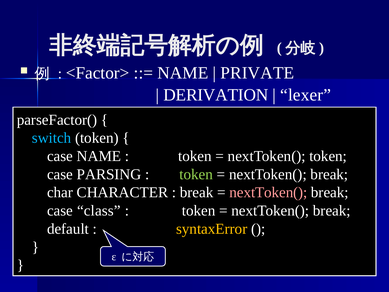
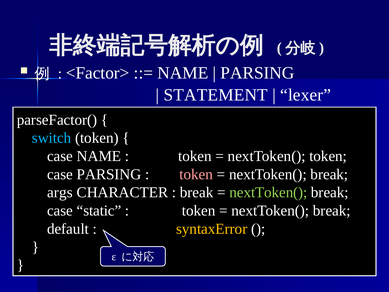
PRIVATE: PRIVATE -> PARSING (257, 73)
DERIVATION: DERIVATION -> STATEMENT (216, 95)
token colour: light green -> pink (196, 174)
char: char -> args (60, 192)
nextToken( colour: pink -> light green (268, 192)
class: class -> static (99, 210)
